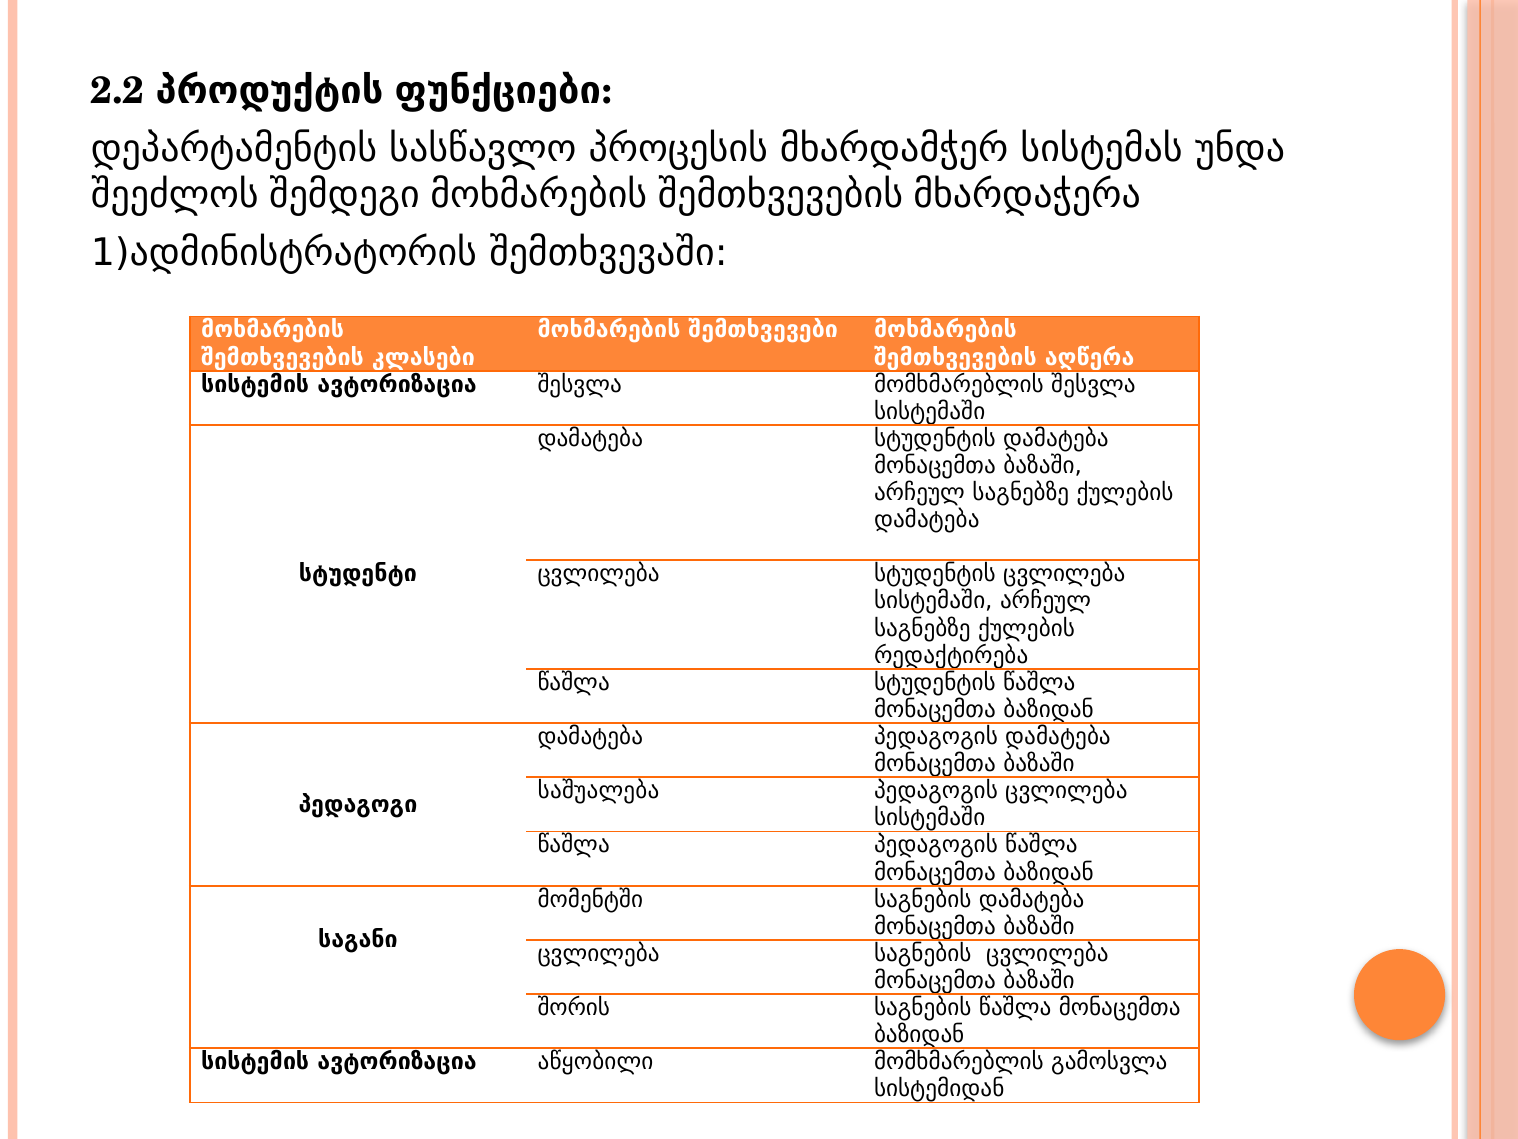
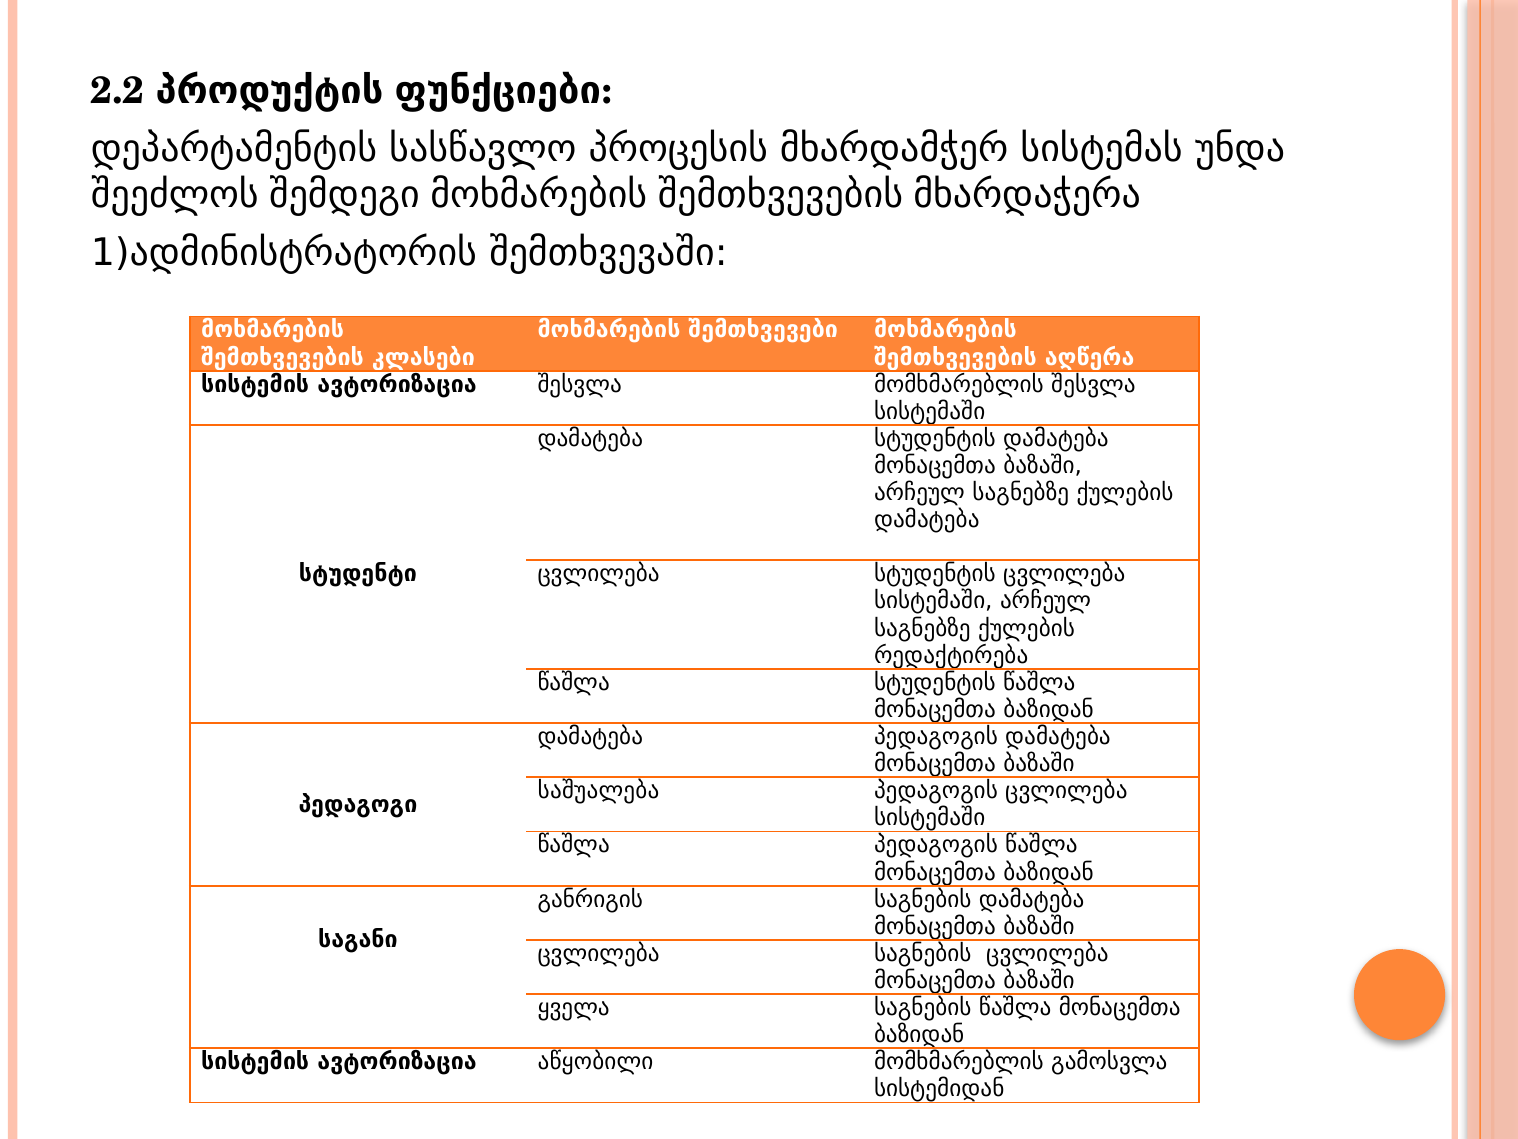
მომენტში: მომენტში -> განრიგის (590, 899)
შორის: შორის -> ყველა (574, 1008)
